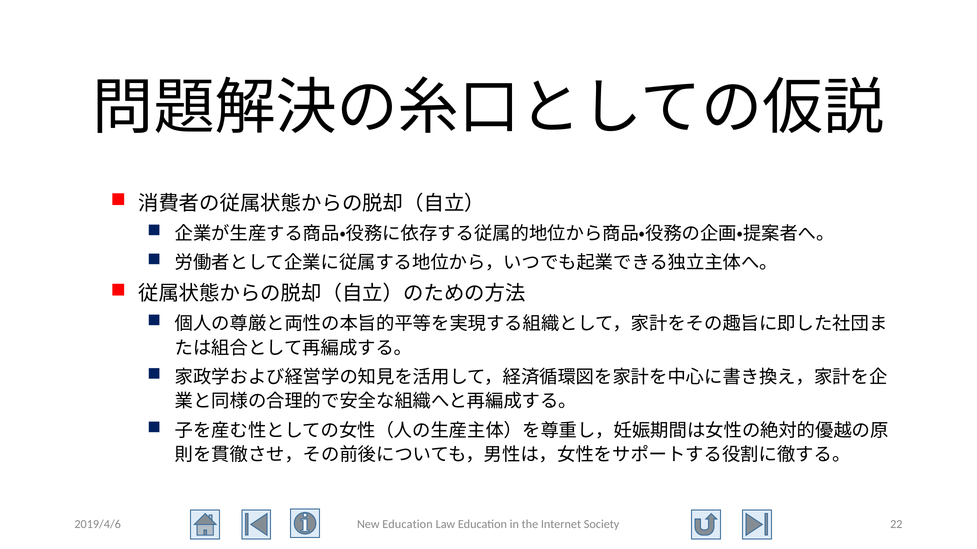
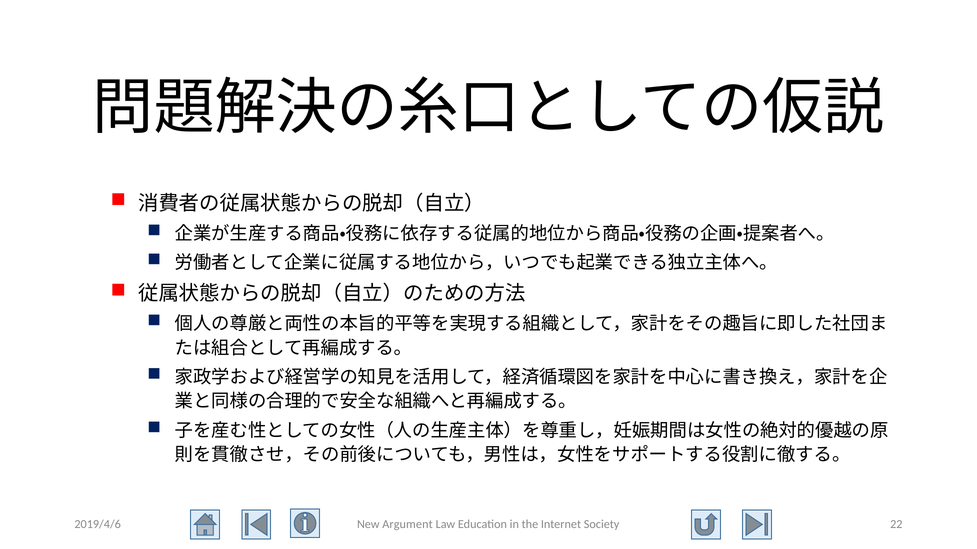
New Education: Education -> Argument (407, 525)
